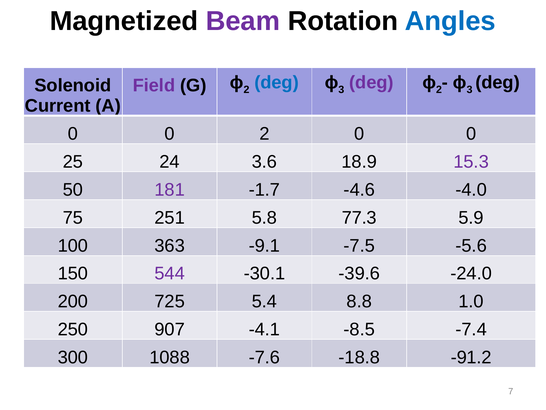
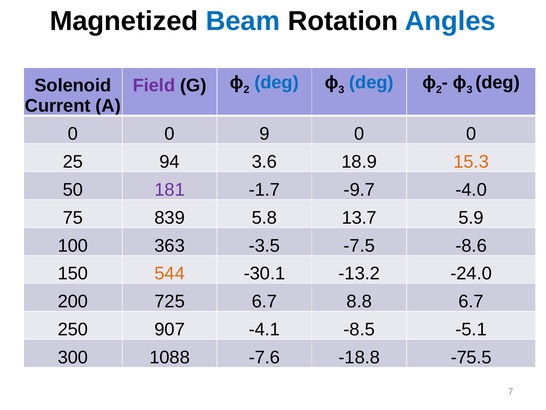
Beam colour: purple -> blue (243, 21)
deg colour: purple -> blue (371, 82)
0 2: 2 -> 9 (264, 134)
24: 24 -> 94 (170, 162)
15.3 colour: purple -> orange (471, 162)
-4.6: -4.6 -> -9.7 (359, 189)
251: 251 -> 839 (170, 217)
77.3: 77.3 -> 13.7 (359, 217)
-9.1: -9.1 -> -3.5 (264, 245)
-5.6: -5.6 -> -8.6 (471, 245)
544 colour: purple -> orange (170, 273)
-39.6: -39.6 -> -13.2 (359, 273)
725 5.4: 5.4 -> 6.7 (264, 301)
8.8 1.0: 1.0 -> 6.7 (471, 301)
-7.4: -7.4 -> -5.1 (471, 329)
-91.2: -91.2 -> -75.5 (471, 357)
